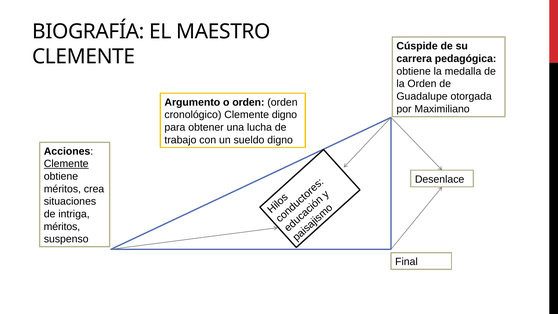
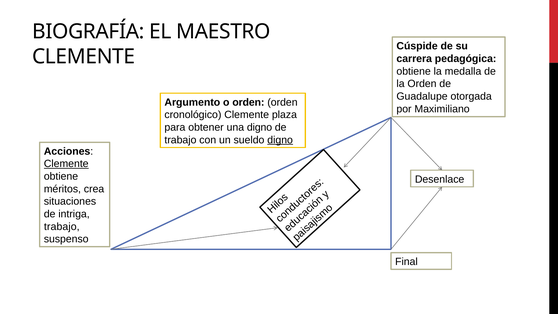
Clemente digno: digno -> plaza (284, 115)
una lucha: lucha -> digno (260, 127)
digno underline: none -> present (280, 140)
méritos: méritos -> trabajo (62, 227)
